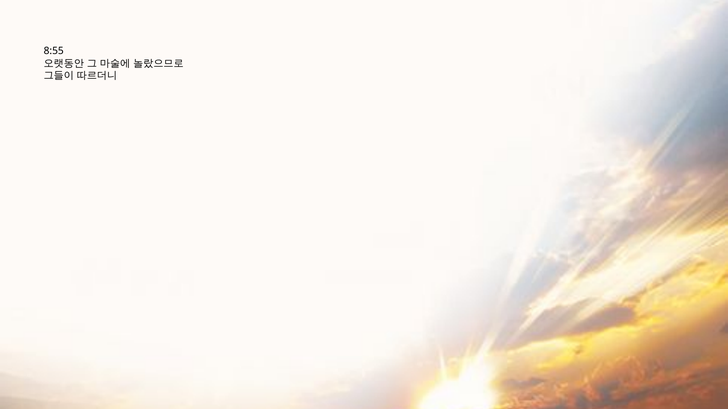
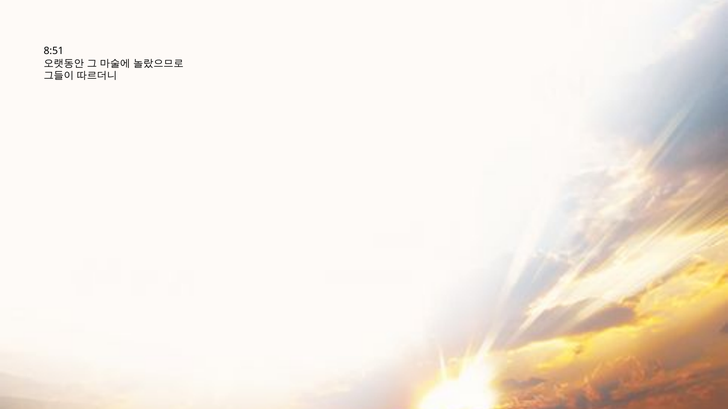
8:55: 8:55 -> 8:51 (54, 51)
